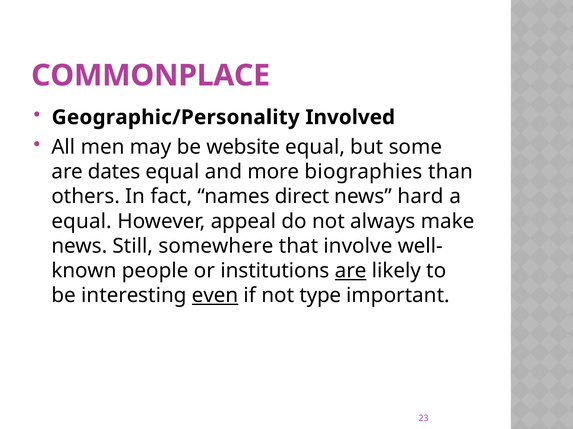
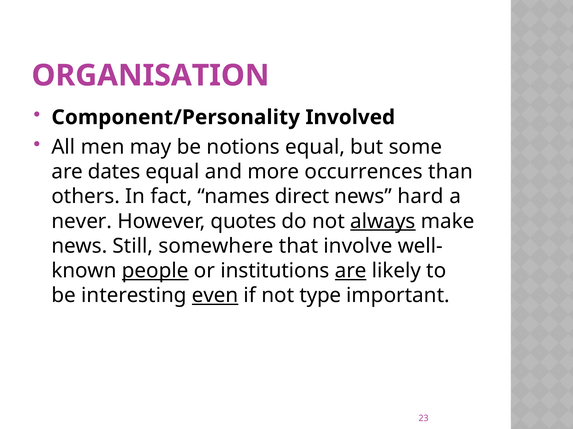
COMMONPLACE: COMMONPLACE -> ORGANISATION (150, 76)
Geographic/Personality: Geographic/Personality -> Component/Personality (176, 118)
website: website -> notions (243, 147)
biographies: biographies -> occurrences (364, 172)
equal: equal -> never (82, 222)
appeal: appeal -> quotes (244, 222)
always underline: none -> present (383, 222)
people underline: none -> present (155, 271)
